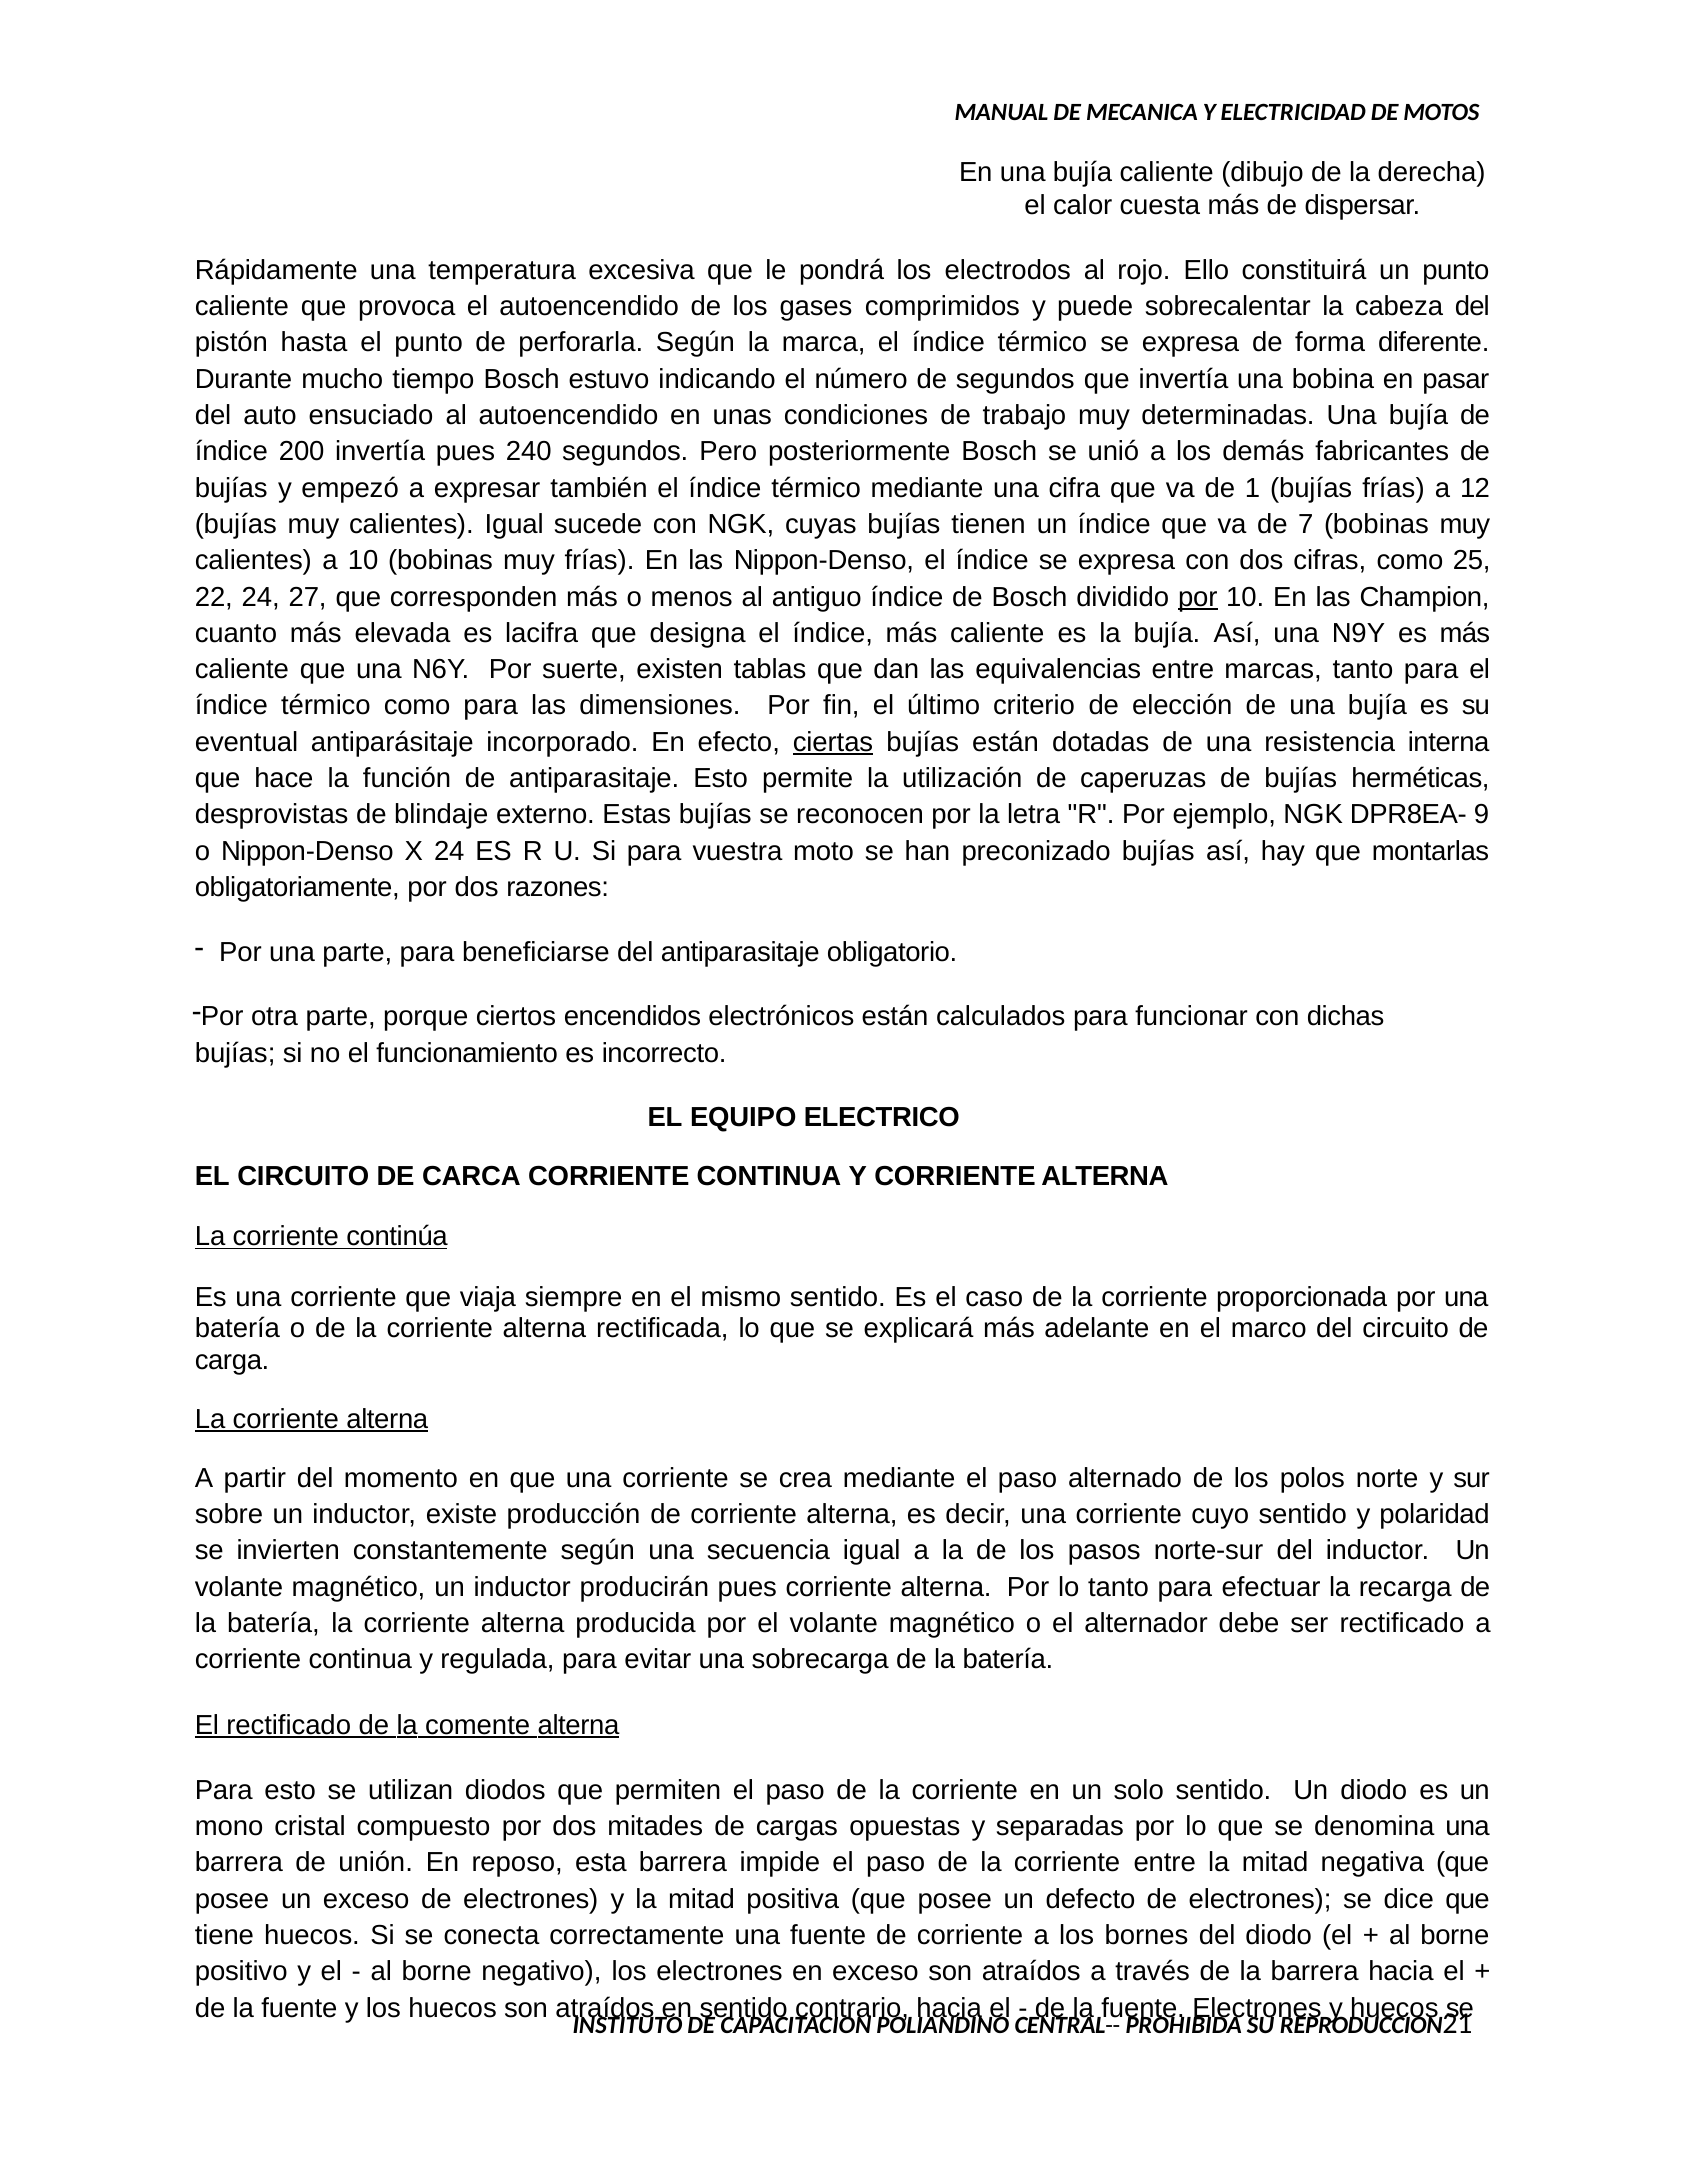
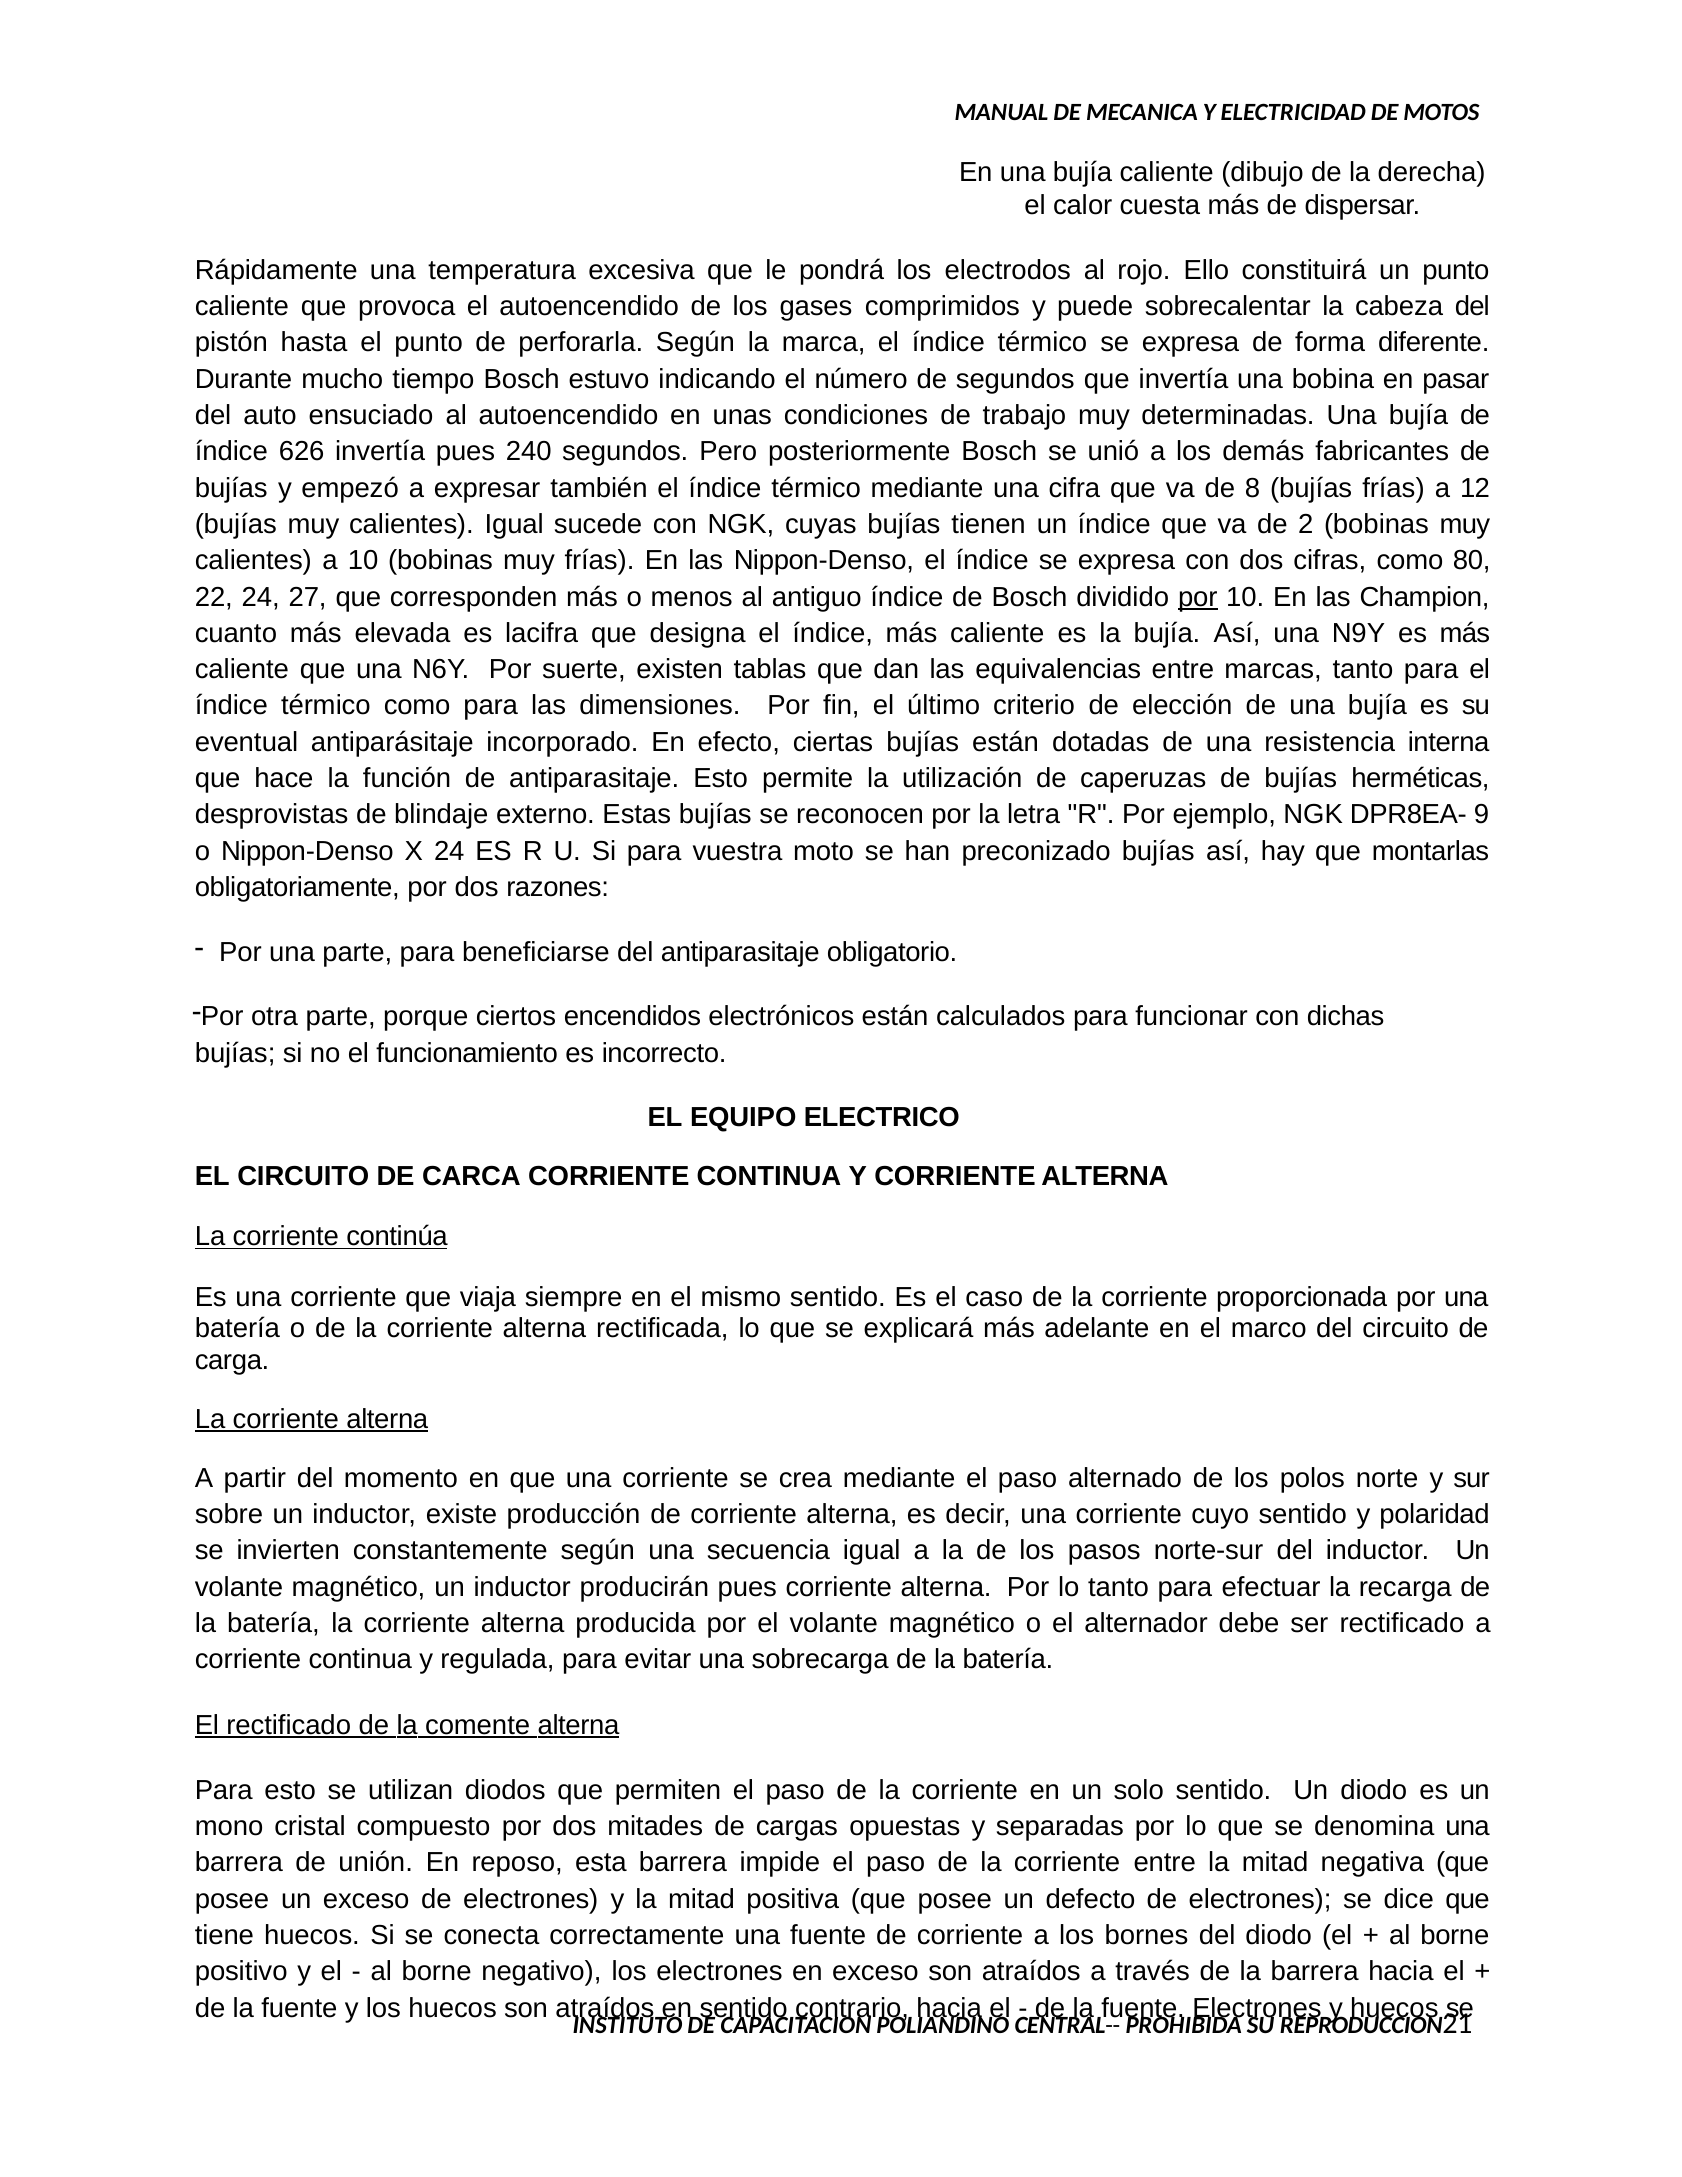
200: 200 -> 626 (302, 452)
1: 1 -> 8 (1253, 488)
7: 7 -> 2 (1306, 524)
25: 25 -> 80 (1472, 561)
ciertas underline: present -> none (833, 742)
